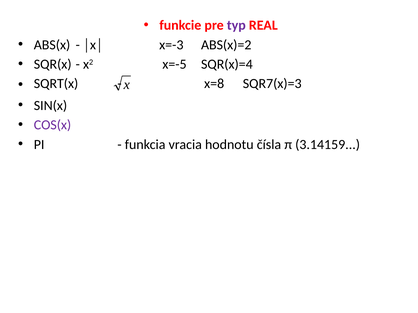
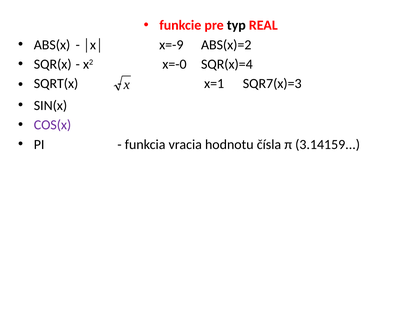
typ colour: purple -> black (236, 25)
x=-3: x=-3 -> x=-9 (171, 45)
x=-5: x=-5 -> x=-0 (174, 64)
x=8: x=8 -> x=1 (214, 84)
